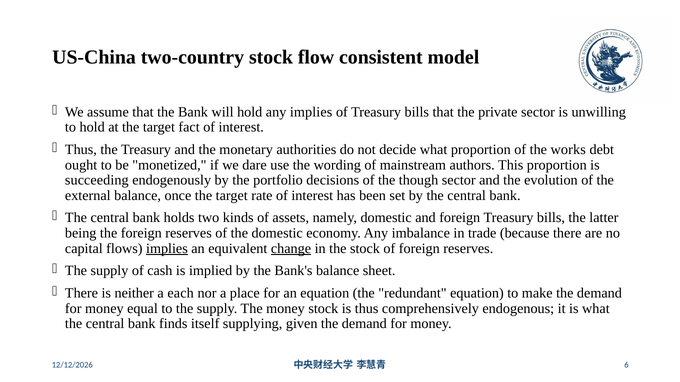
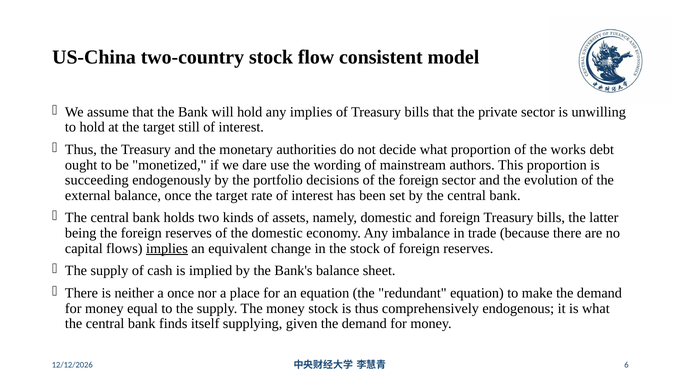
fact: fact -> still (189, 127)
of the though: though -> foreign (419, 180)
change underline: present -> none (291, 249)
a each: each -> once (181, 293)
